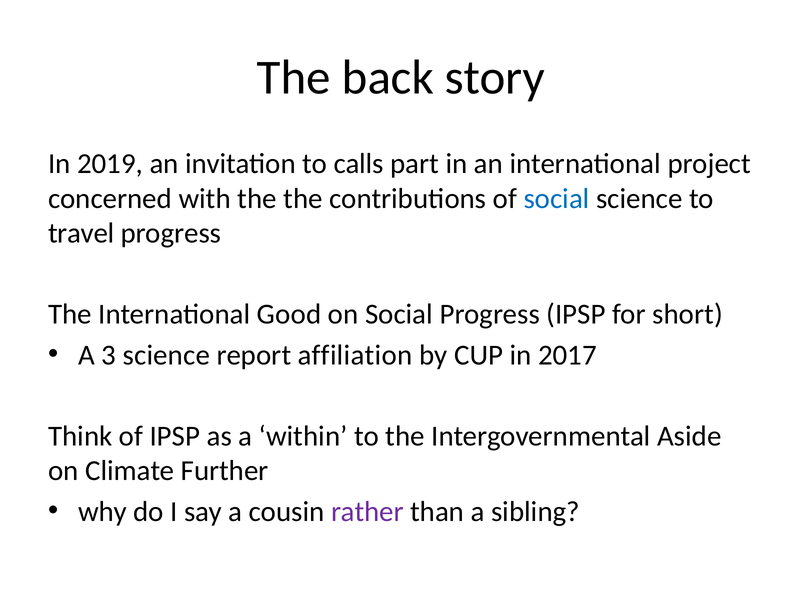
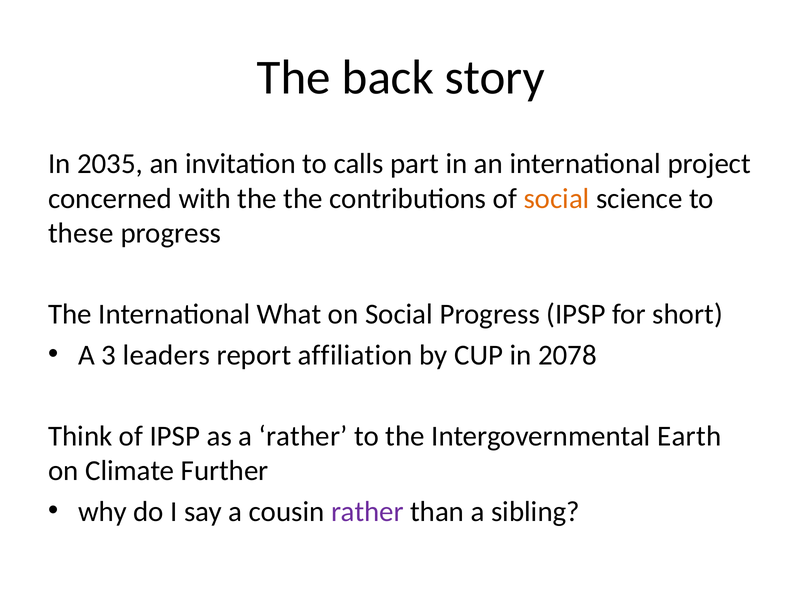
2019: 2019 -> 2035 (110, 164)
social colour: blue -> orange (557, 199)
travel: travel -> these (81, 233)
Good: Good -> What (289, 315)
3 science: science -> leaders (166, 355)
2017: 2017 -> 2078 (567, 355)
a within: within -> rather (303, 437)
Aside: Aside -> Earth (689, 437)
